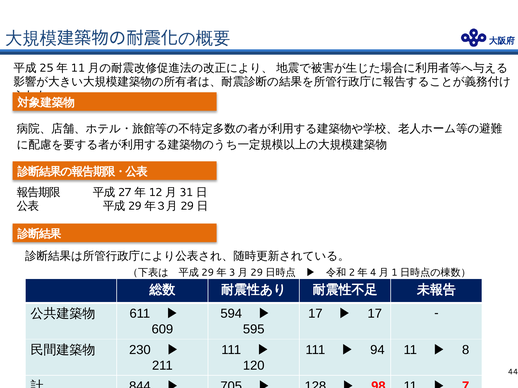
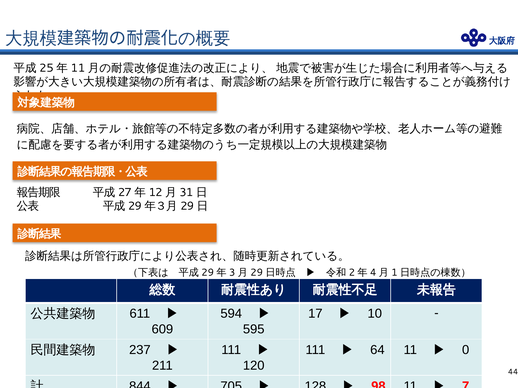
17: 17 -> 10 (375, 314)
94: 94 -> 64 (377, 350)
8: 8 -> 0 (466, 350)
230: 230 -> 237 (140, 350)
